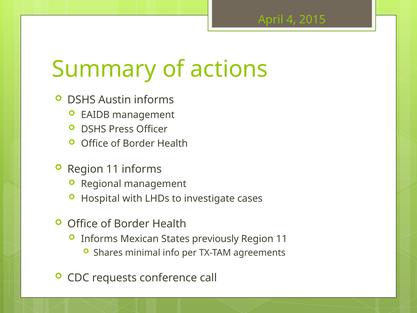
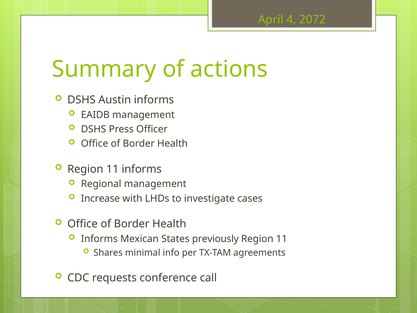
2015: 2015 -> 2072 (312, 20)
Hospital: Hospital -> Increase (100, 198)
